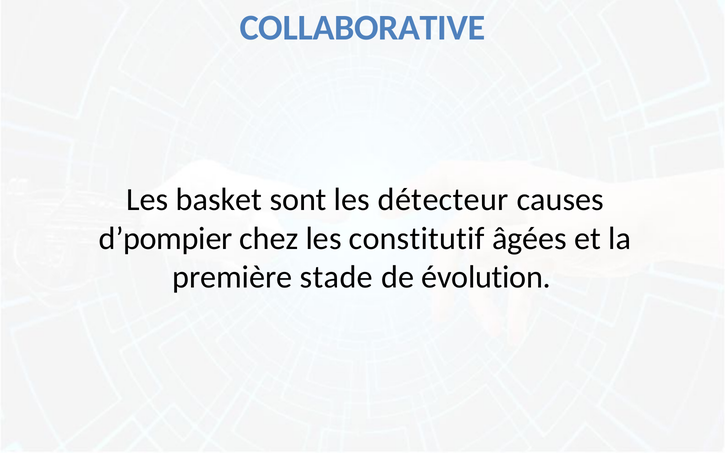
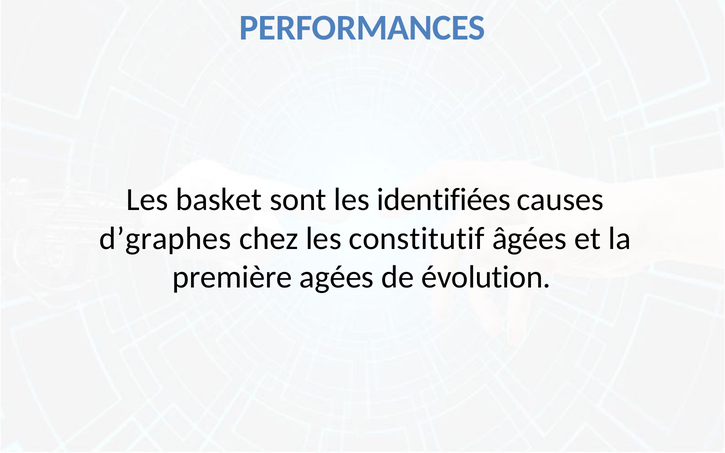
COLLABORATIVE: COLLABORATIVE -> PERFORMANCES (363, 28)
détecteur: détecteur -> identifiées (444, 200)
d’pompier: d’pompier -> d’graphes (165, 238)
stade: stade -> agées (337, 277)
